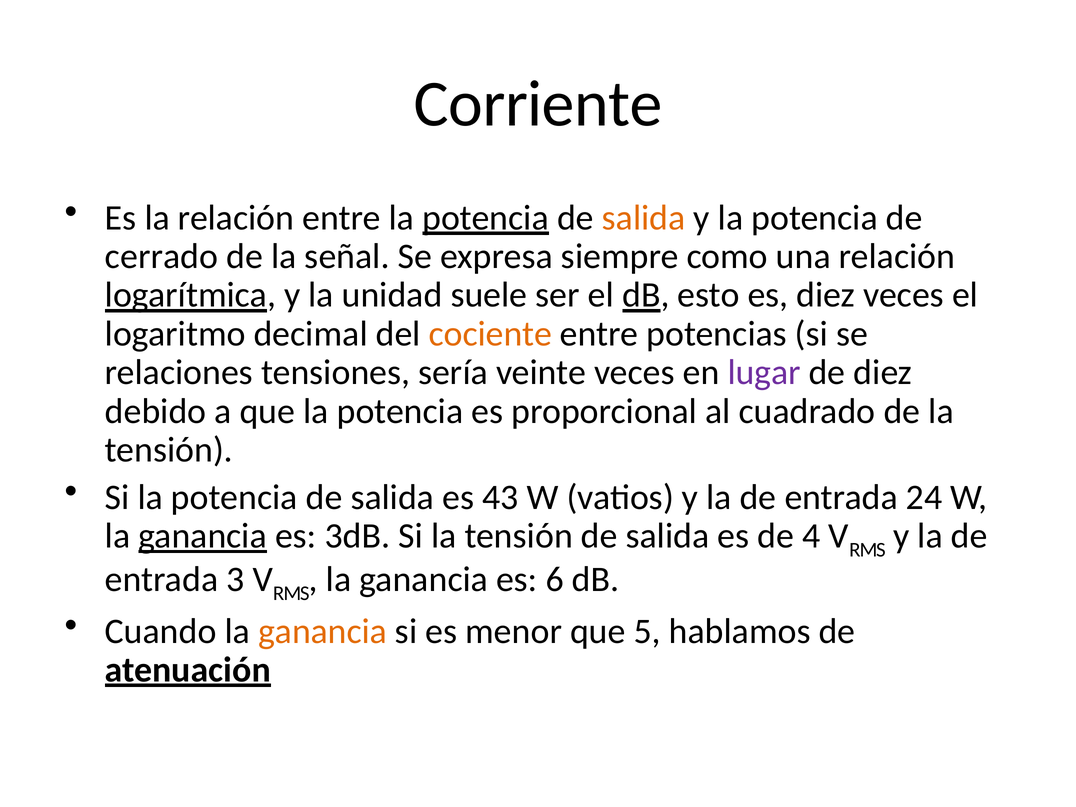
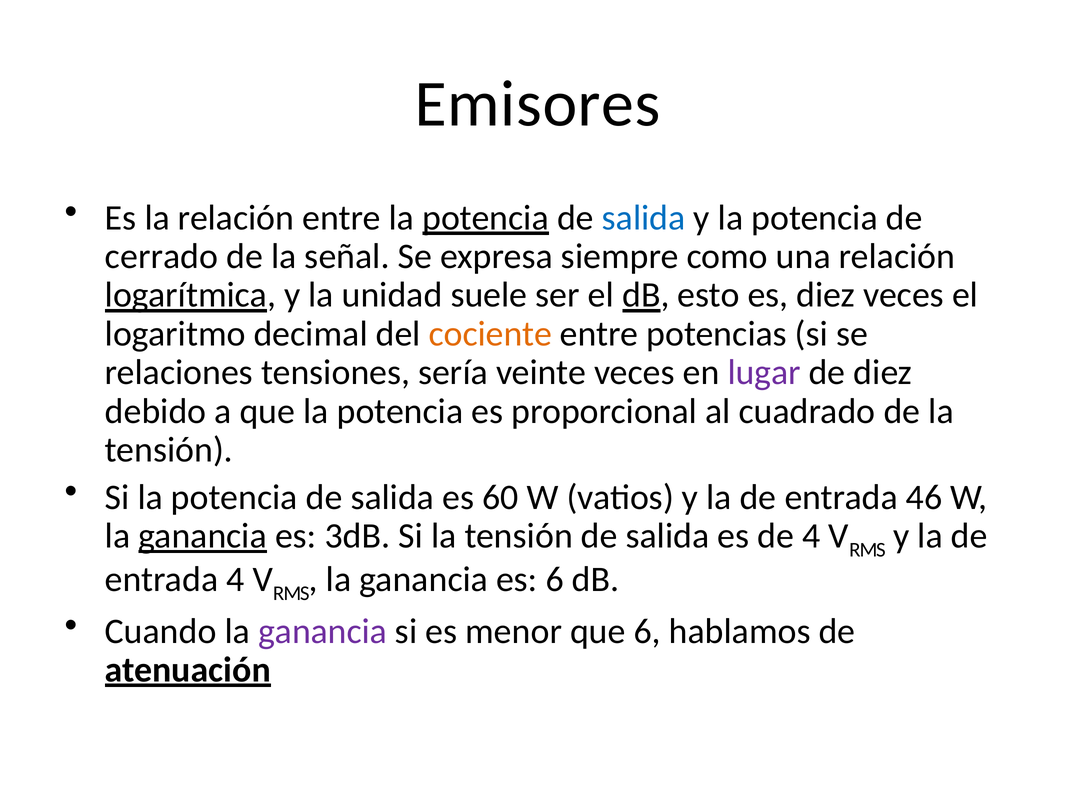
Corriente: Corriente -> Emisores (538, 104)
salida colour: orange -> blue (644, 218)
43: 43 -> 60 (500, 497)
24: 24 -> 46 (924, 497)
entrada 3: 3 -> 4 (235, 579)
ganancia colour: orange -> purple (323, 631)
que 5: 5 -> 6 (647, 631)
